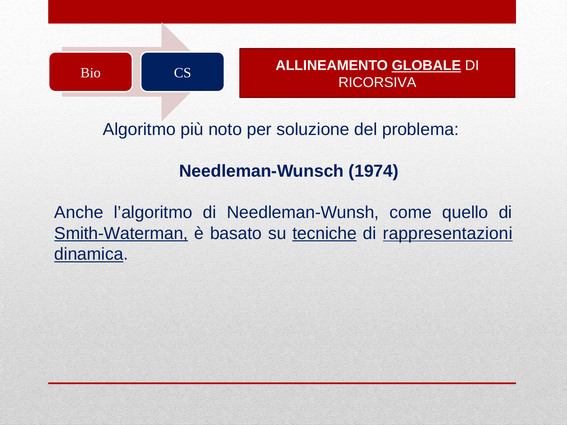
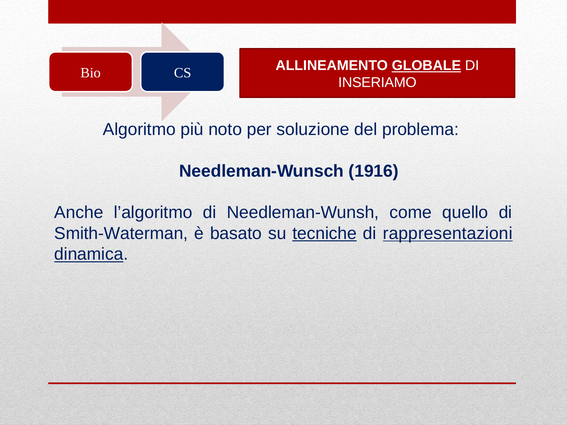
RICORSIVA: RICORSIVA -> INSERIAMO (377, 83)
1974: 1974 -> 1916 (374, 171)
Smith-Waterman underline: present -> none (121, 234)
